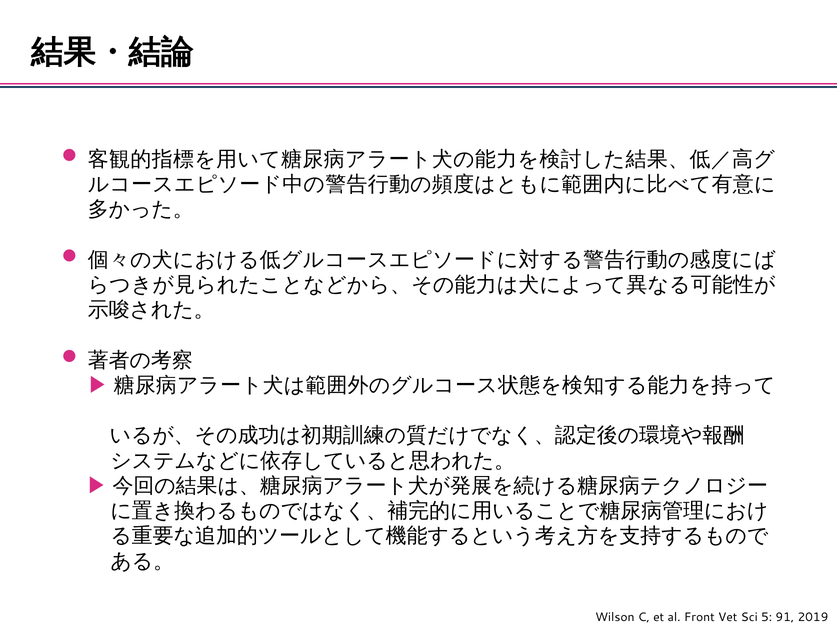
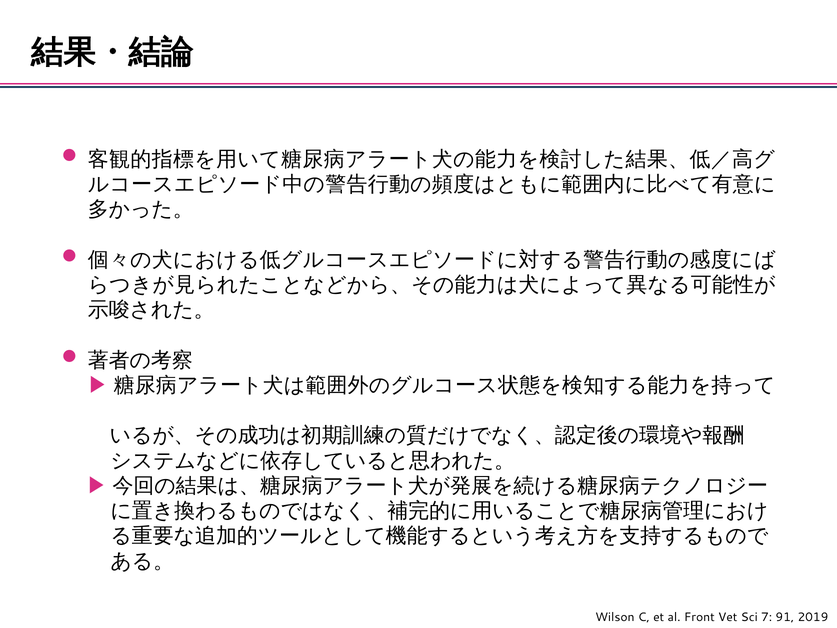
5: 5 -> 7 (767, 617)
